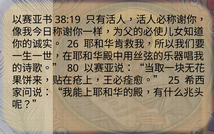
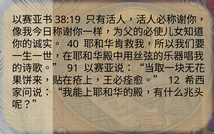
26: 26 -> 40 (73, 44)
80: 80 -> 91 (73, 68)
25: 25 -> 12 (174, 80)
